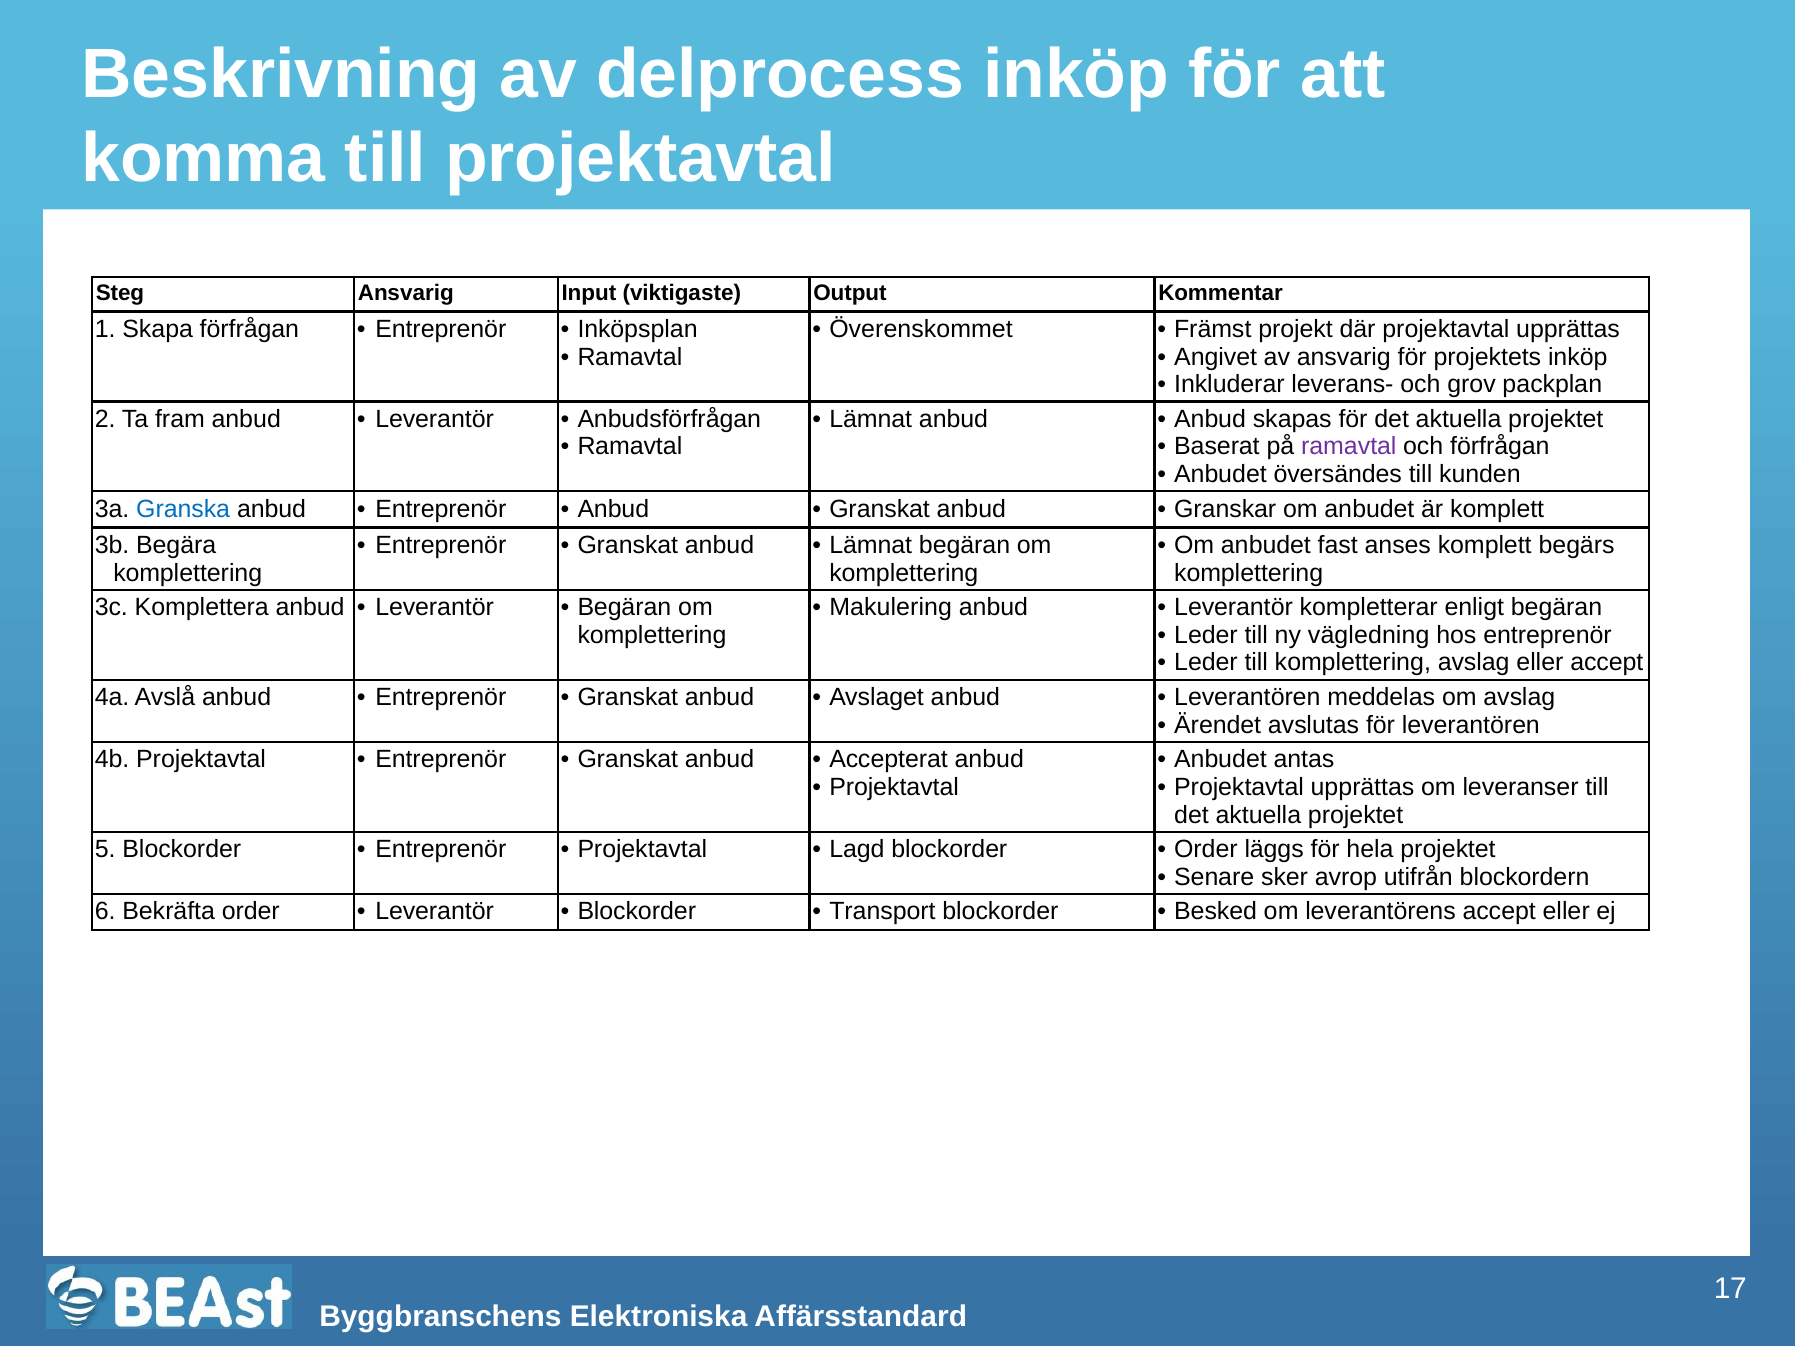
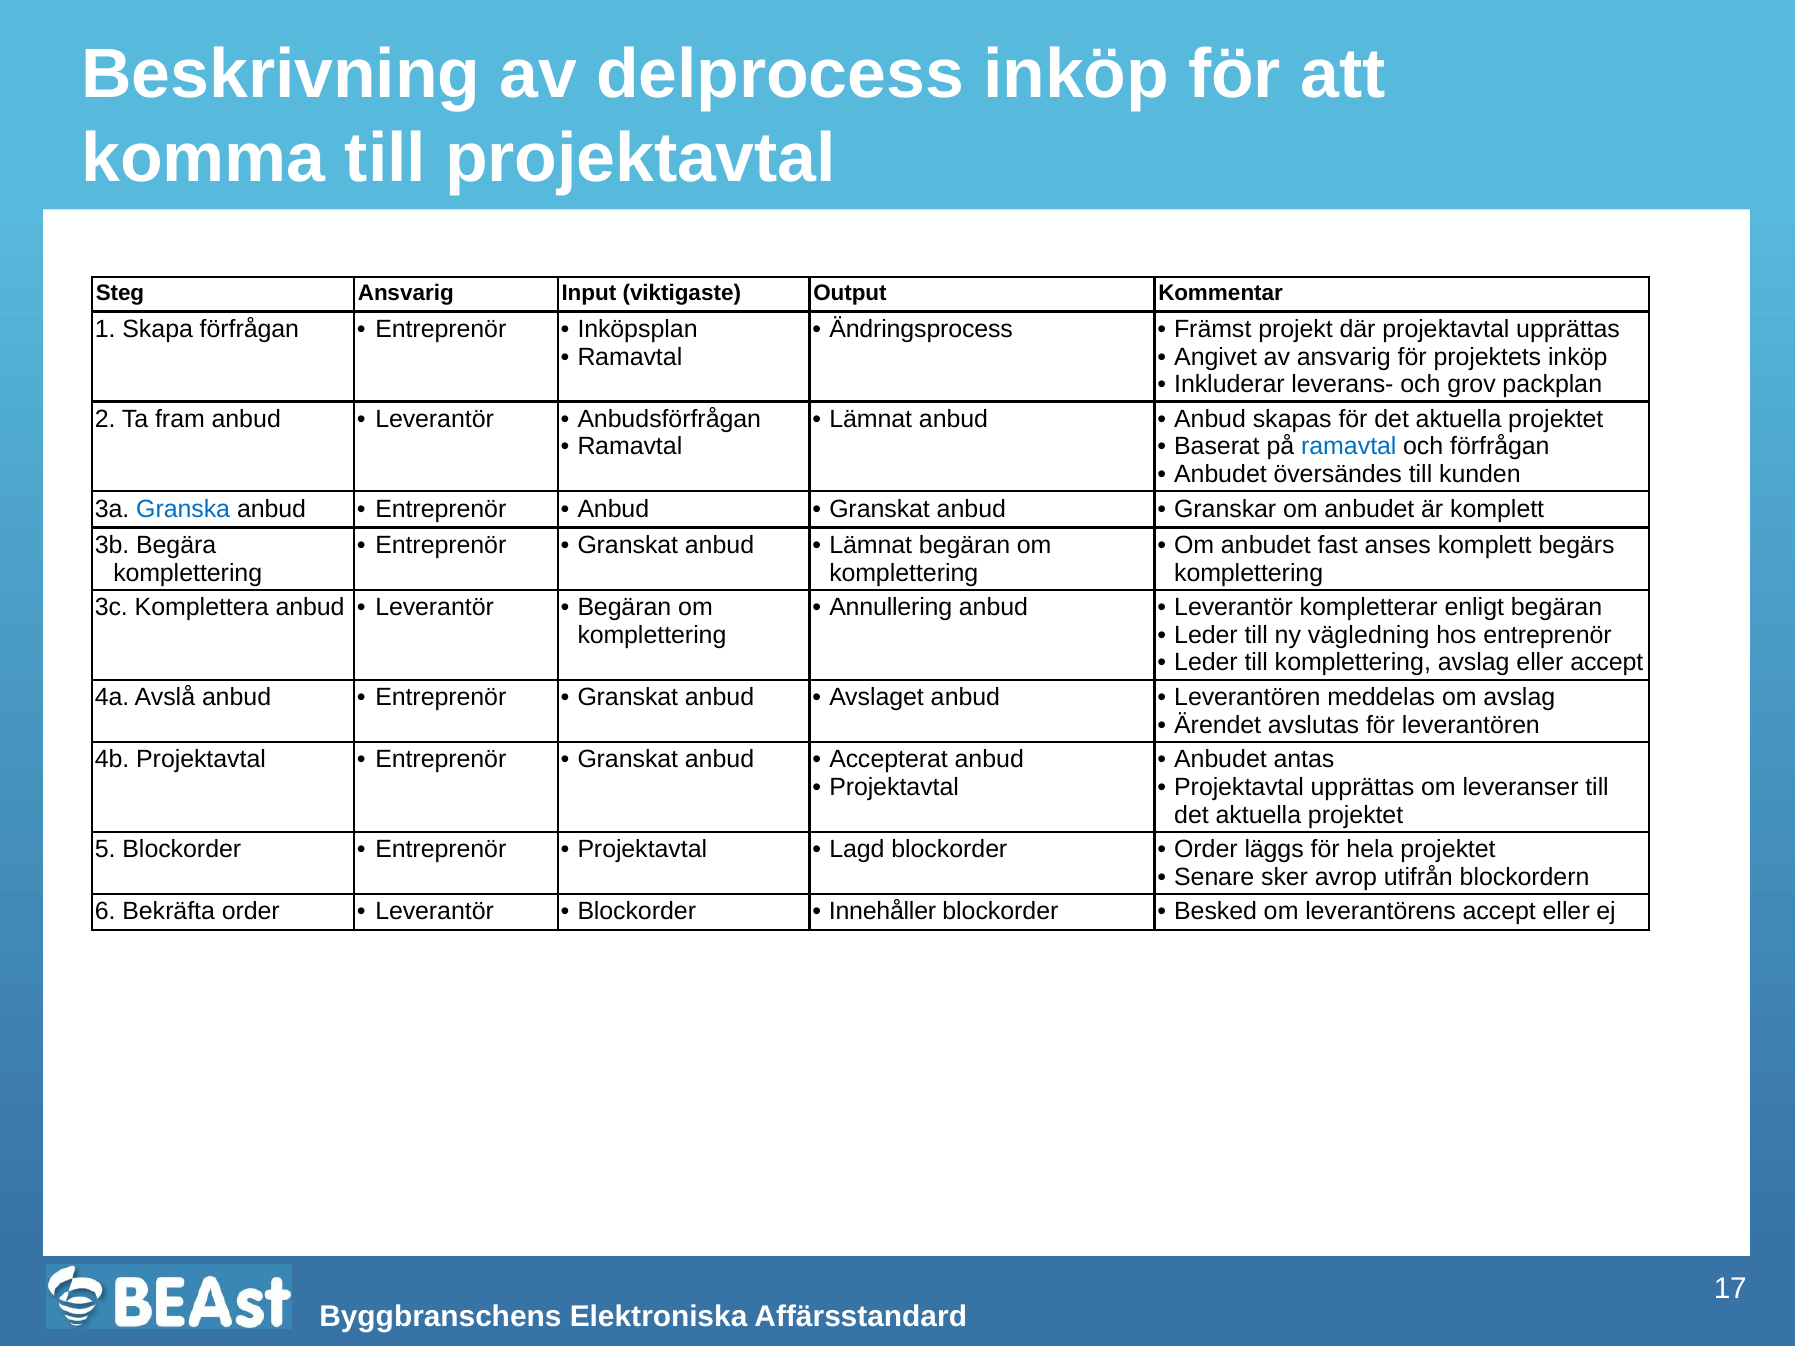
Överenskommet: Överenskommet -> Ändringsprocess (921, 329)
ramavtal colour: purple -> blue (1349, 447)
Makulering: Makulering -> Annullering (891, 607)
Transport: Transport -> Innehåller (883, 911)
